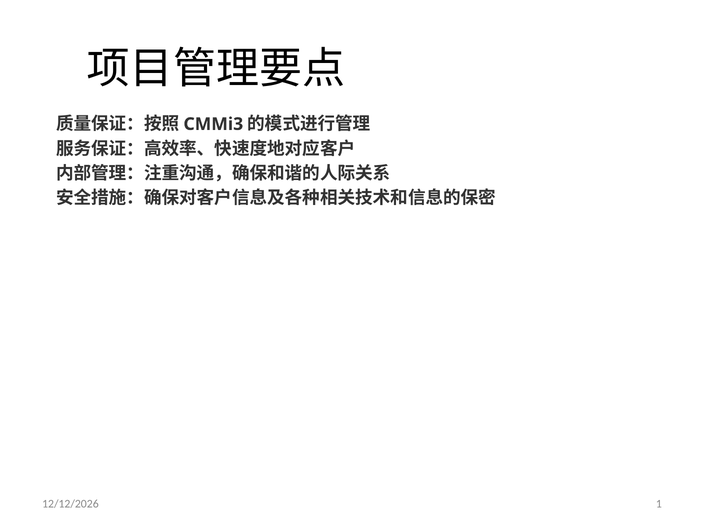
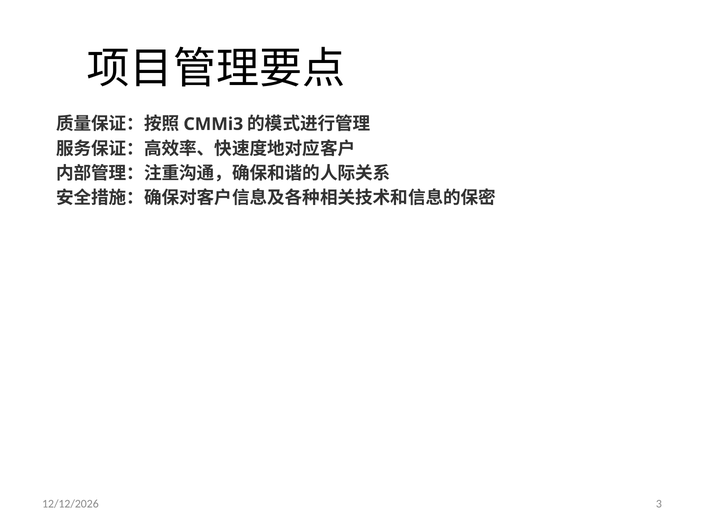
1: 1 -> 3 (659, 504)
